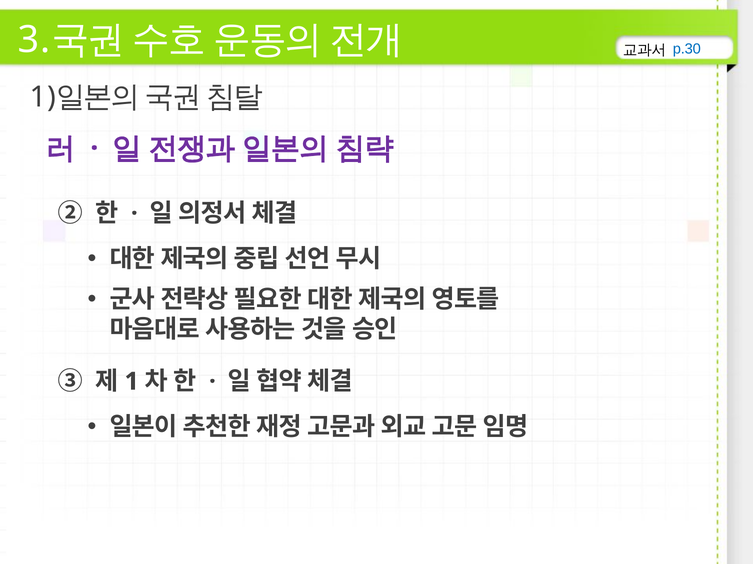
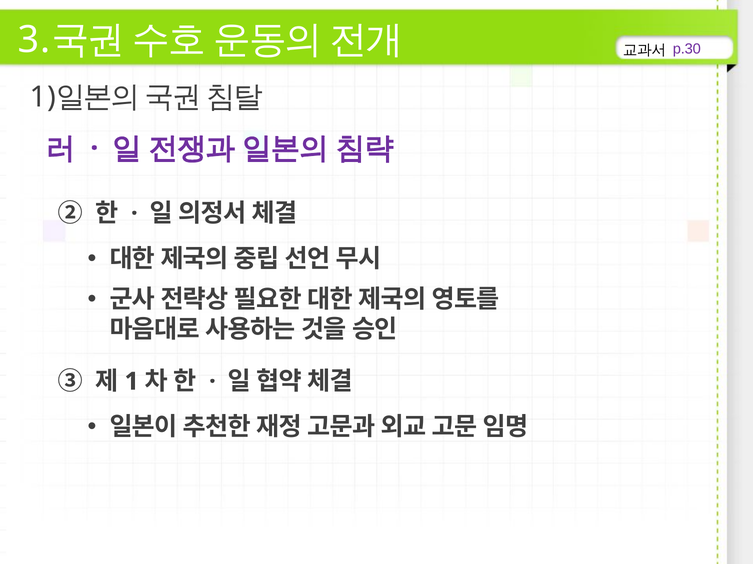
p.30 colour: blue -> purple (687, 49)
